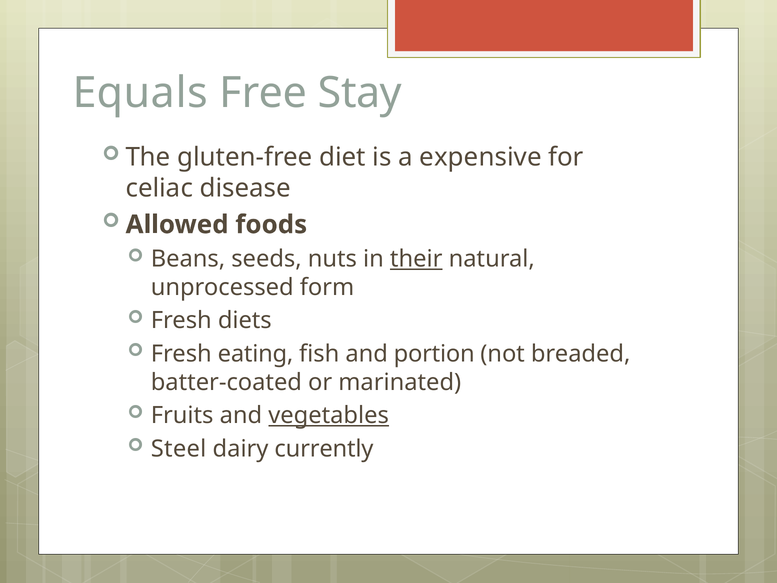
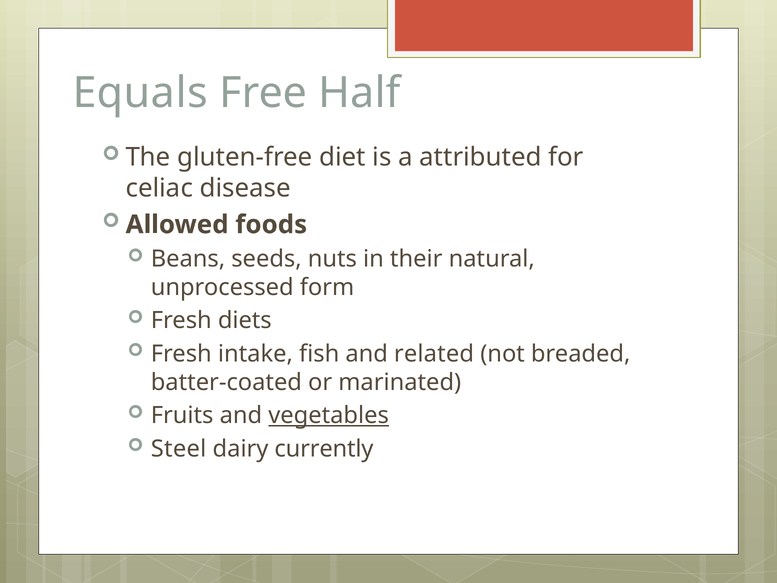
Stay: Stay -> Half (360, 93)
expensive: expensive -> attributed (481, 157)
their underline: present -> none (416, 259)
eating: eating -> intake (255, 354)
portion: portion -> related (434, 354)
